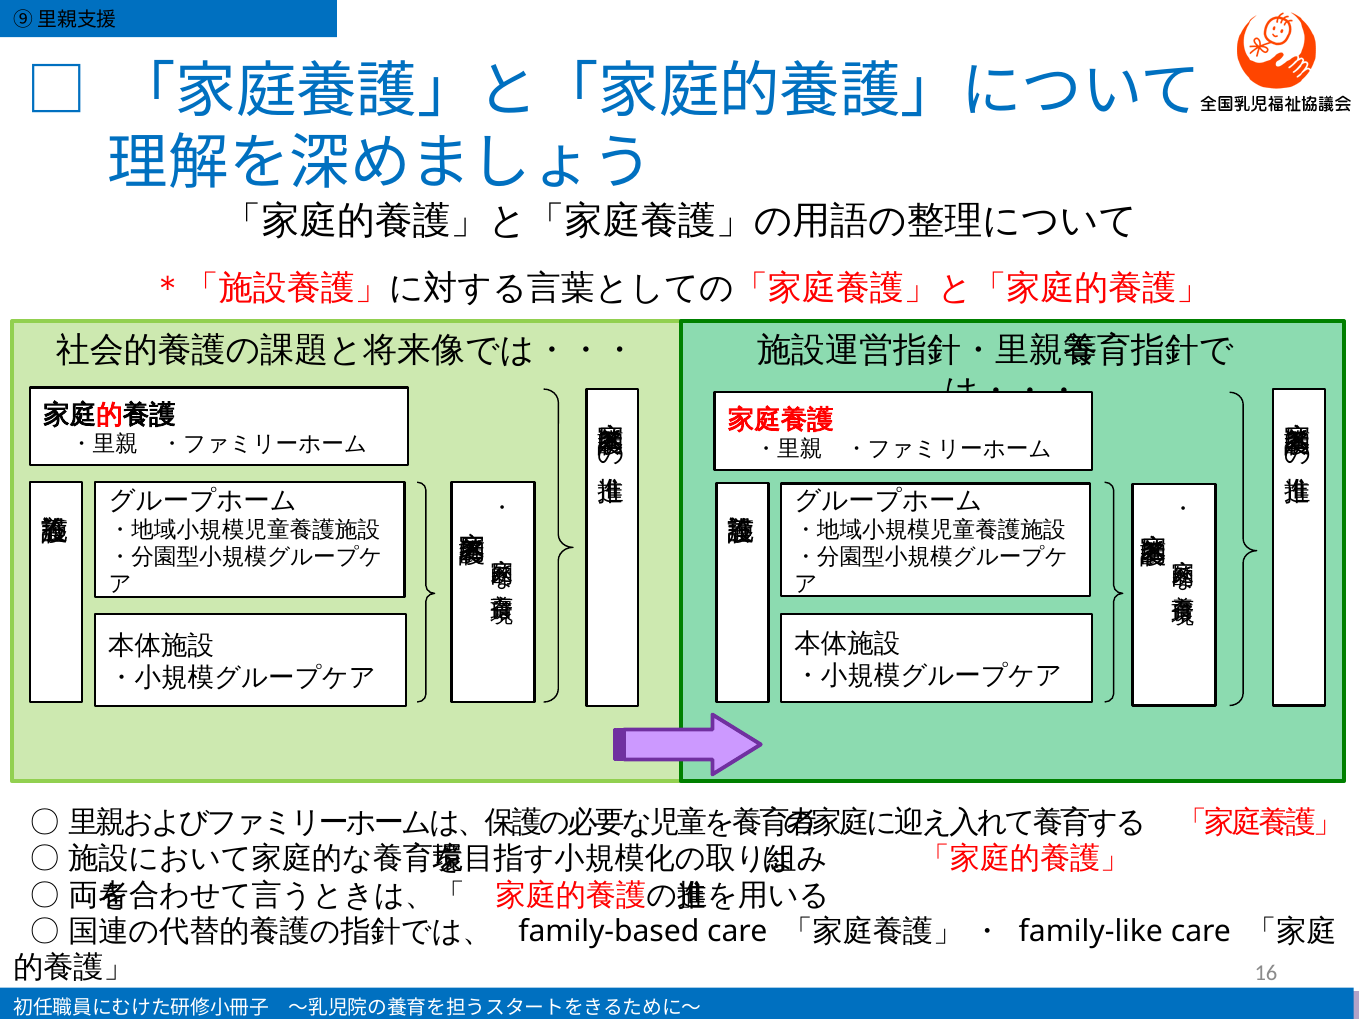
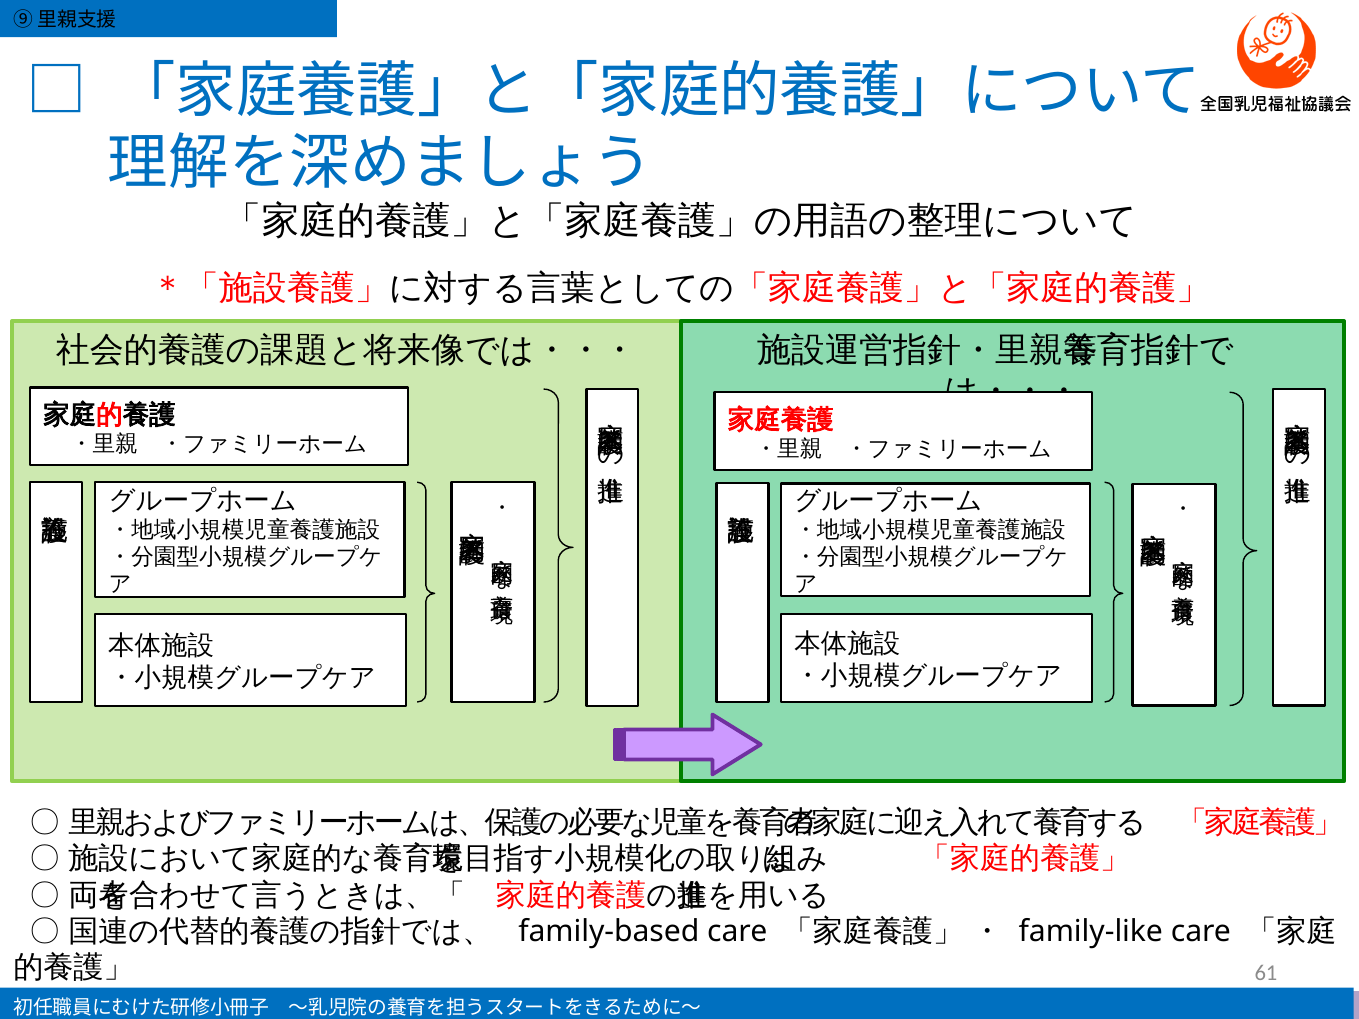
16: 16 -> 61 (1266, 973)
